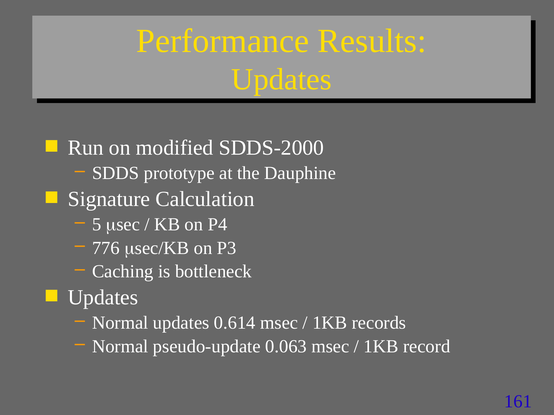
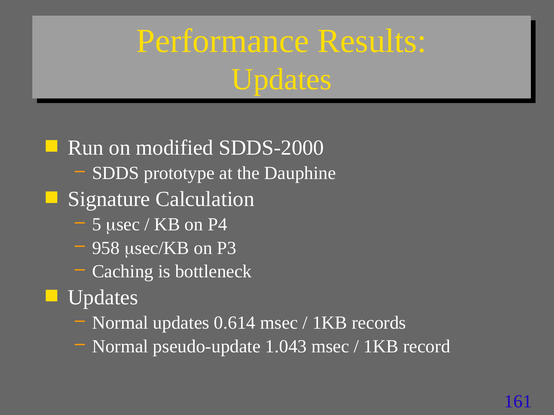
776: 776 -> 958 (106, 248)
0.063: 0.063 -> 1.043 (286, 347)
